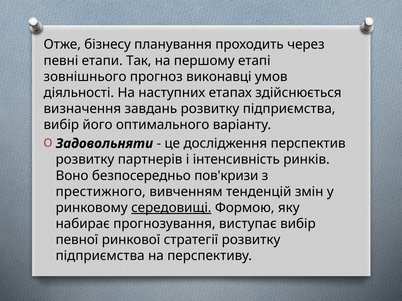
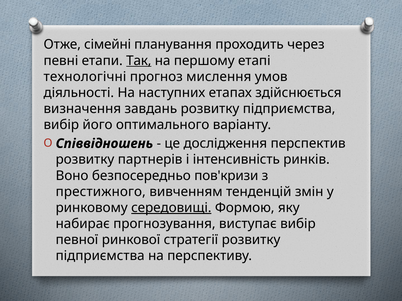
бізнесу: бізнесу -> сімейні (108, 45)
Так underline: none -> present (139, 61)
зовнішнього: зовнішнього -> технологічні (85, 77)
виконавці: виконавці -> мислення (219, 77)
Задовольняти: Задовольняти -> Співвідношень (104, 144)
